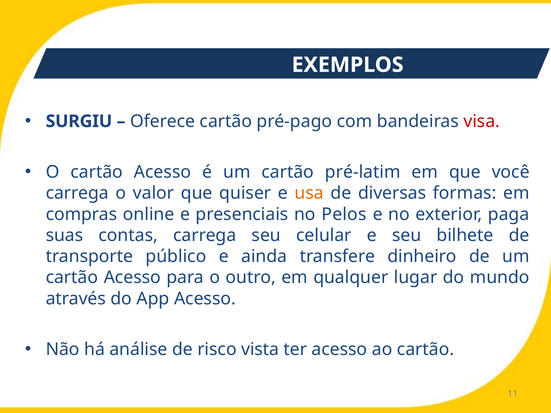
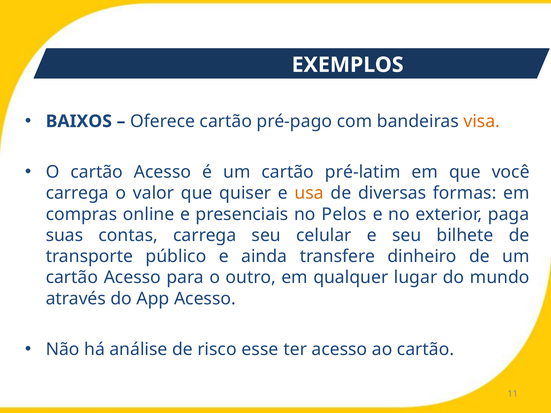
SURGIU: SURGIU -> BAIXOS (79, 121)
visa colour: red -> orange (482, 121)
vista: vista -> esse (260, 350)
